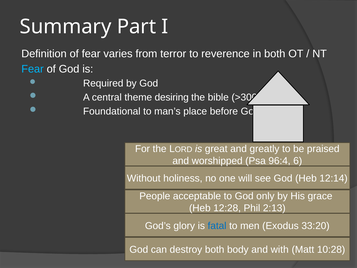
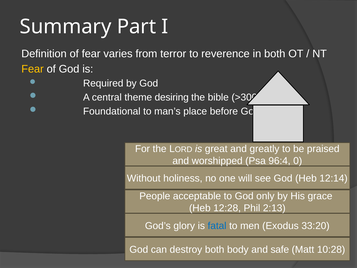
Fear colour: light blue -> yellow (33, 69)
6: 6 -> 0 (298, 161)
with: with -> safe (280, 249)
